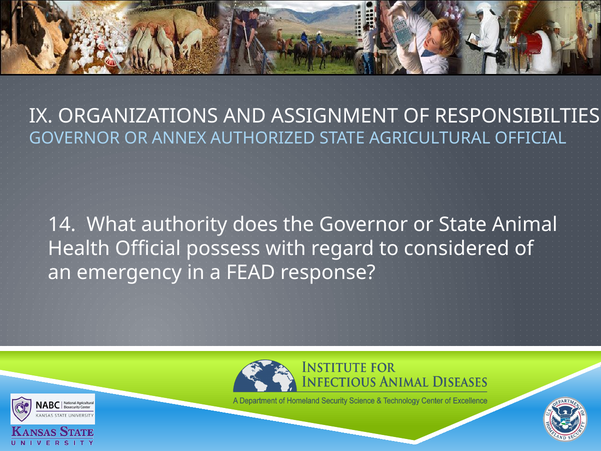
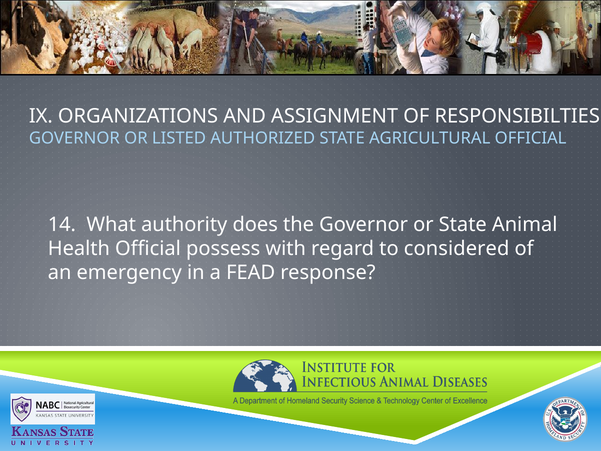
ANNEX: ANNEX -> LISTED (179, 138)
